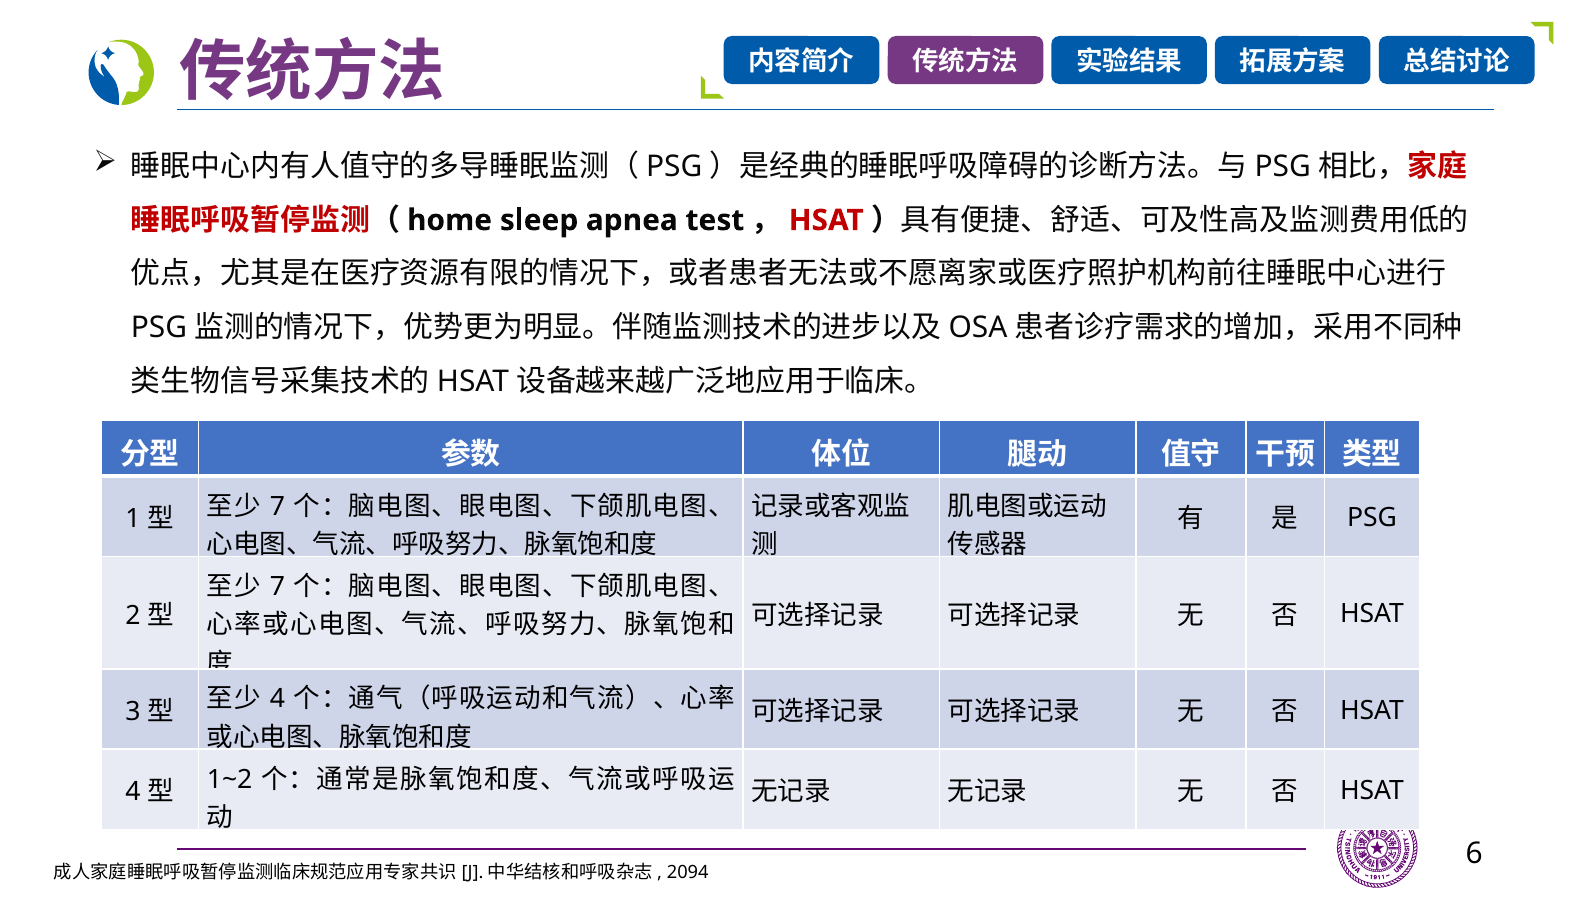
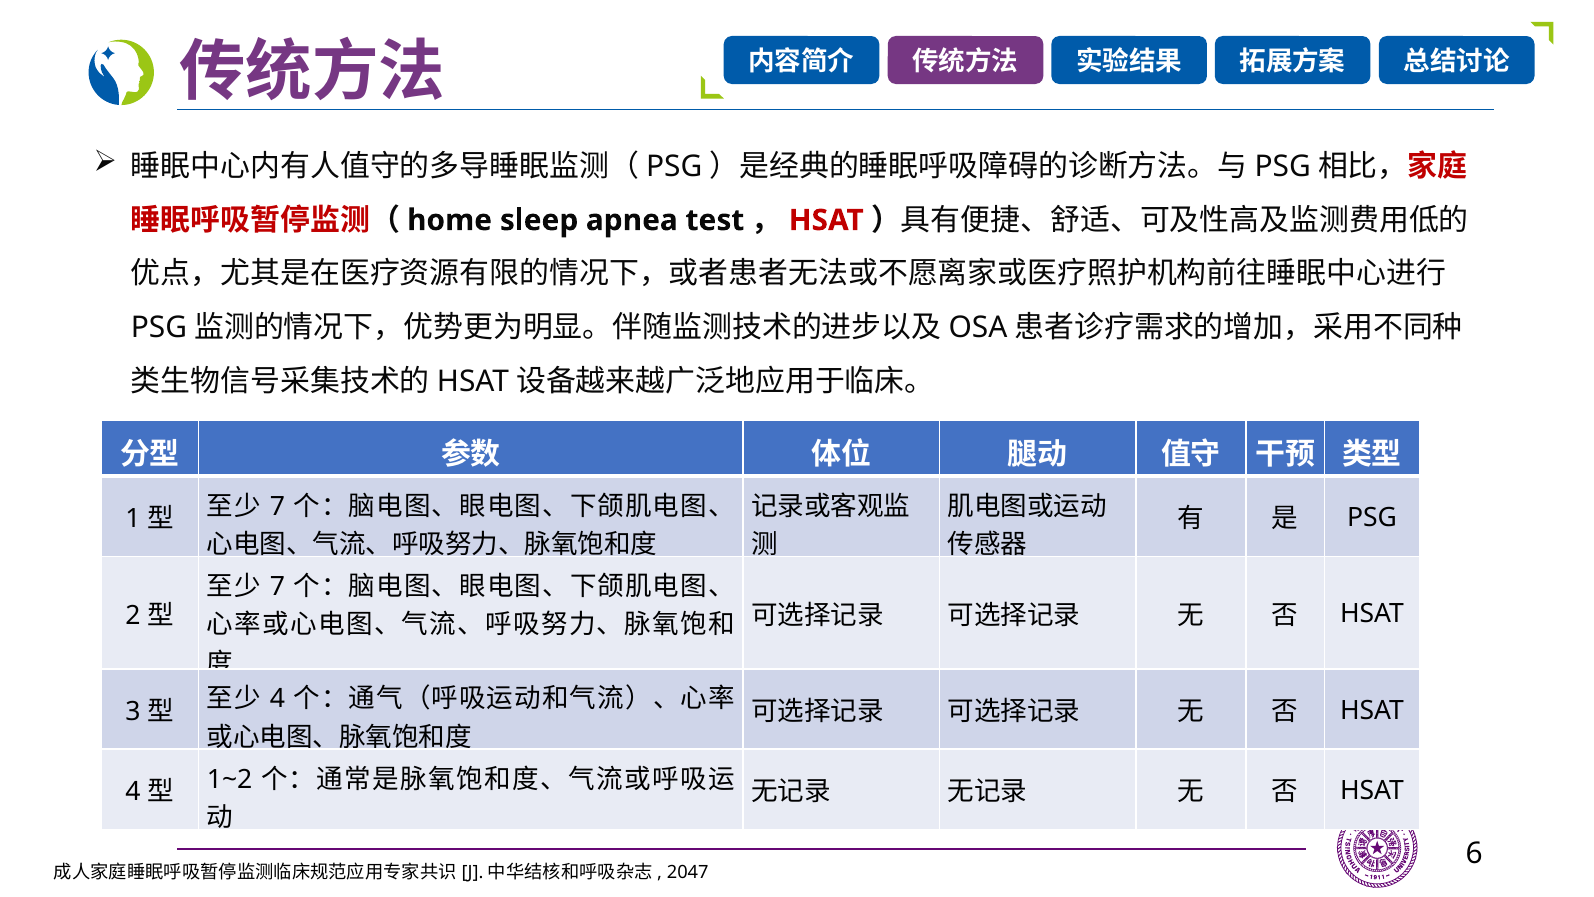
2094: 2094 -> 2047 (688, 872)
